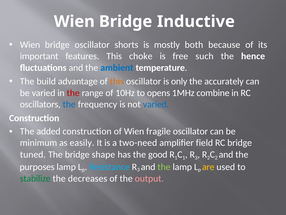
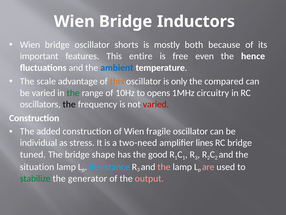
Inductive: Inductive -> Inductors (196, 21)
choke: choke -> entire (141, 56)
such: such -> even (205, 56)
build: build -> scale (46, 81)
accurately: accurately -> compared (224, 81)
the colour: red -> green (73, 93)
combine: combine -> circuitry (213, 93)
the colour: blue -> black (69, 104)
varied colour: blue -> red (156, 104)
minimum: minimum -> individual (38, 142)
easily: easily -> stress (82, 142)
field: field -> lines (204, 142)
purposes: purposes -> situation (37, 166)
the colour: light green -> pink (164, 166)
are colour: yellow -> pink (208, 166)
decreases: decreases -> generator (88, 178)
